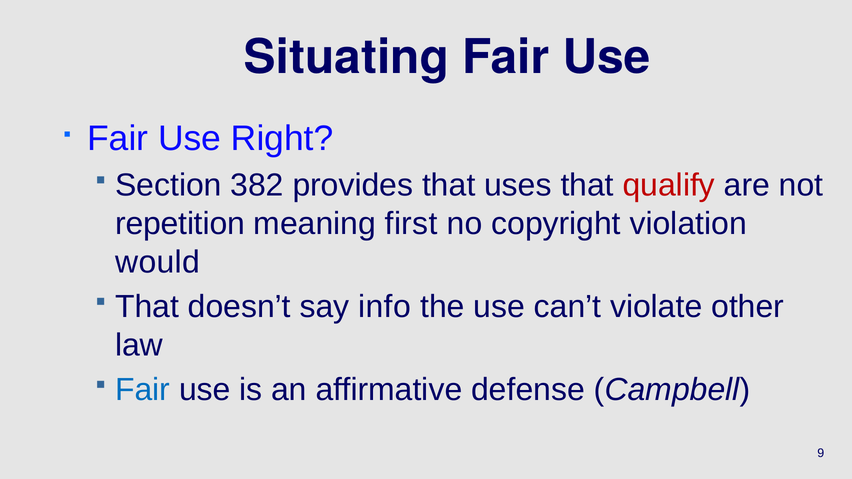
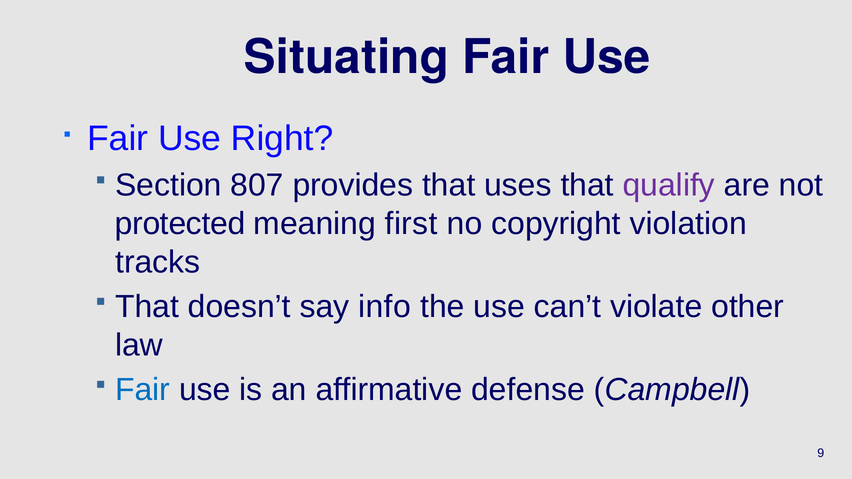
382: 382 -> 807 (257, 185)
qualify colour: red -> purple (669, 185)
repetition: repetition -> protected (180, 224)
would: would -> tracks (158, 262)
